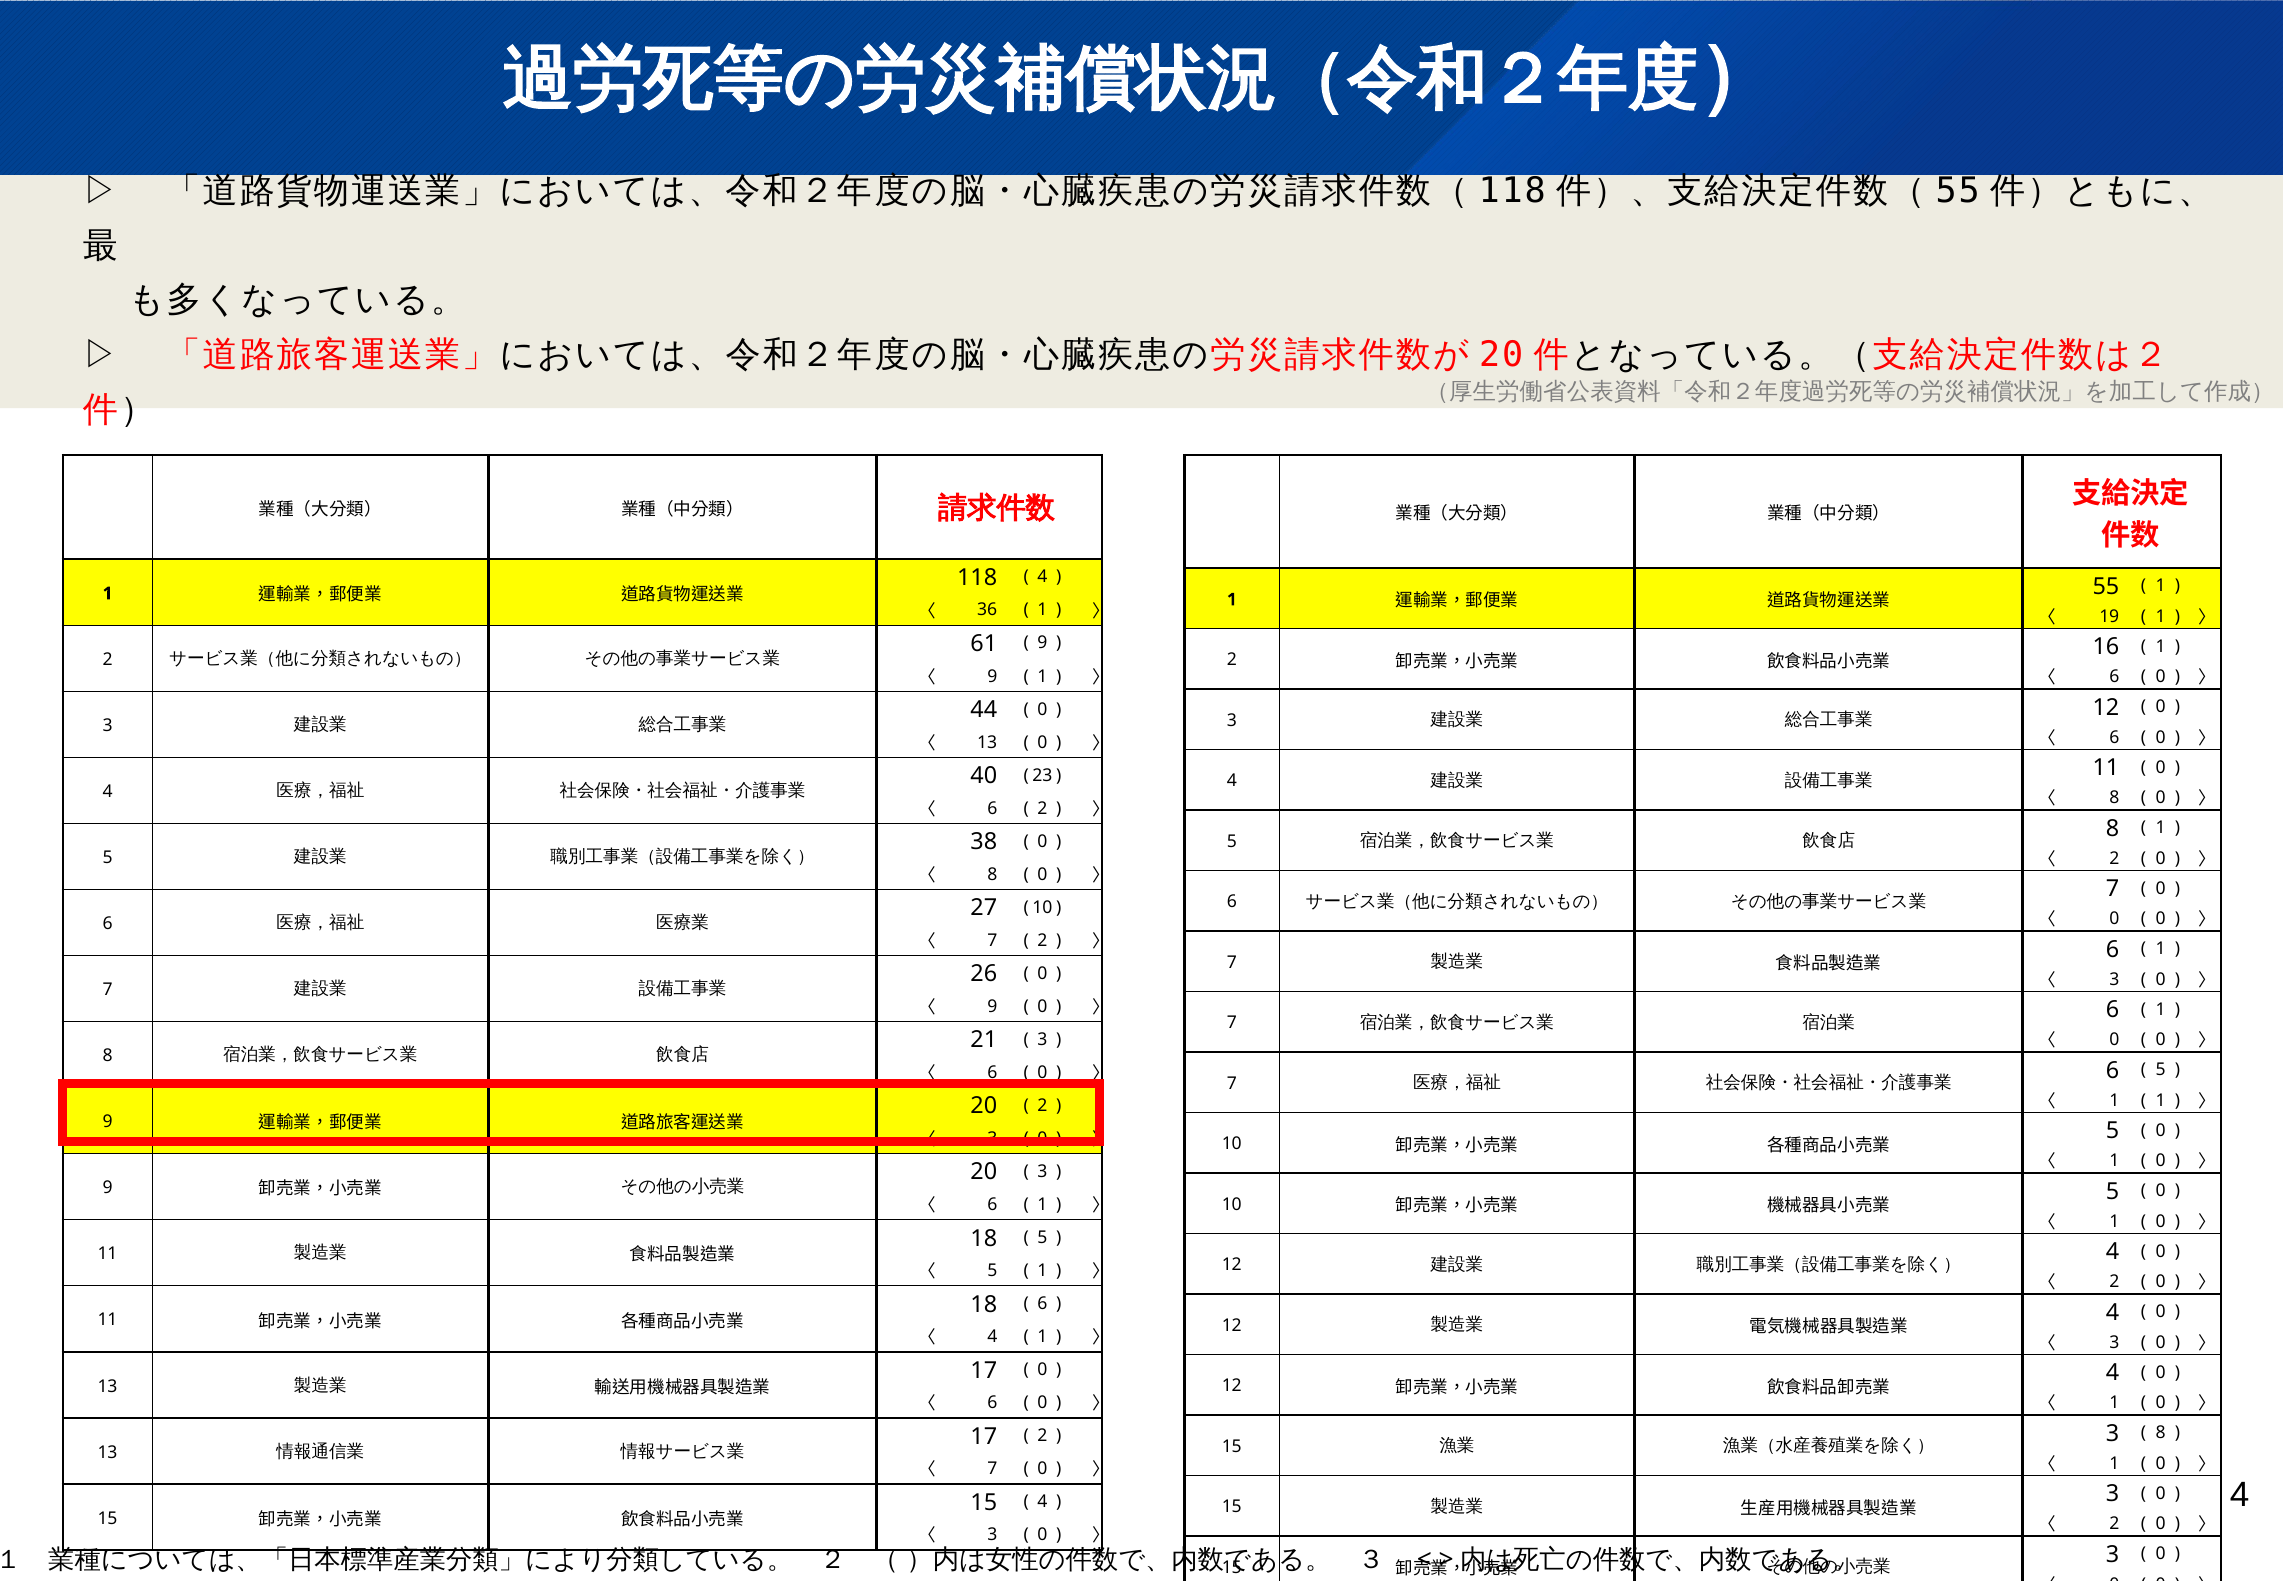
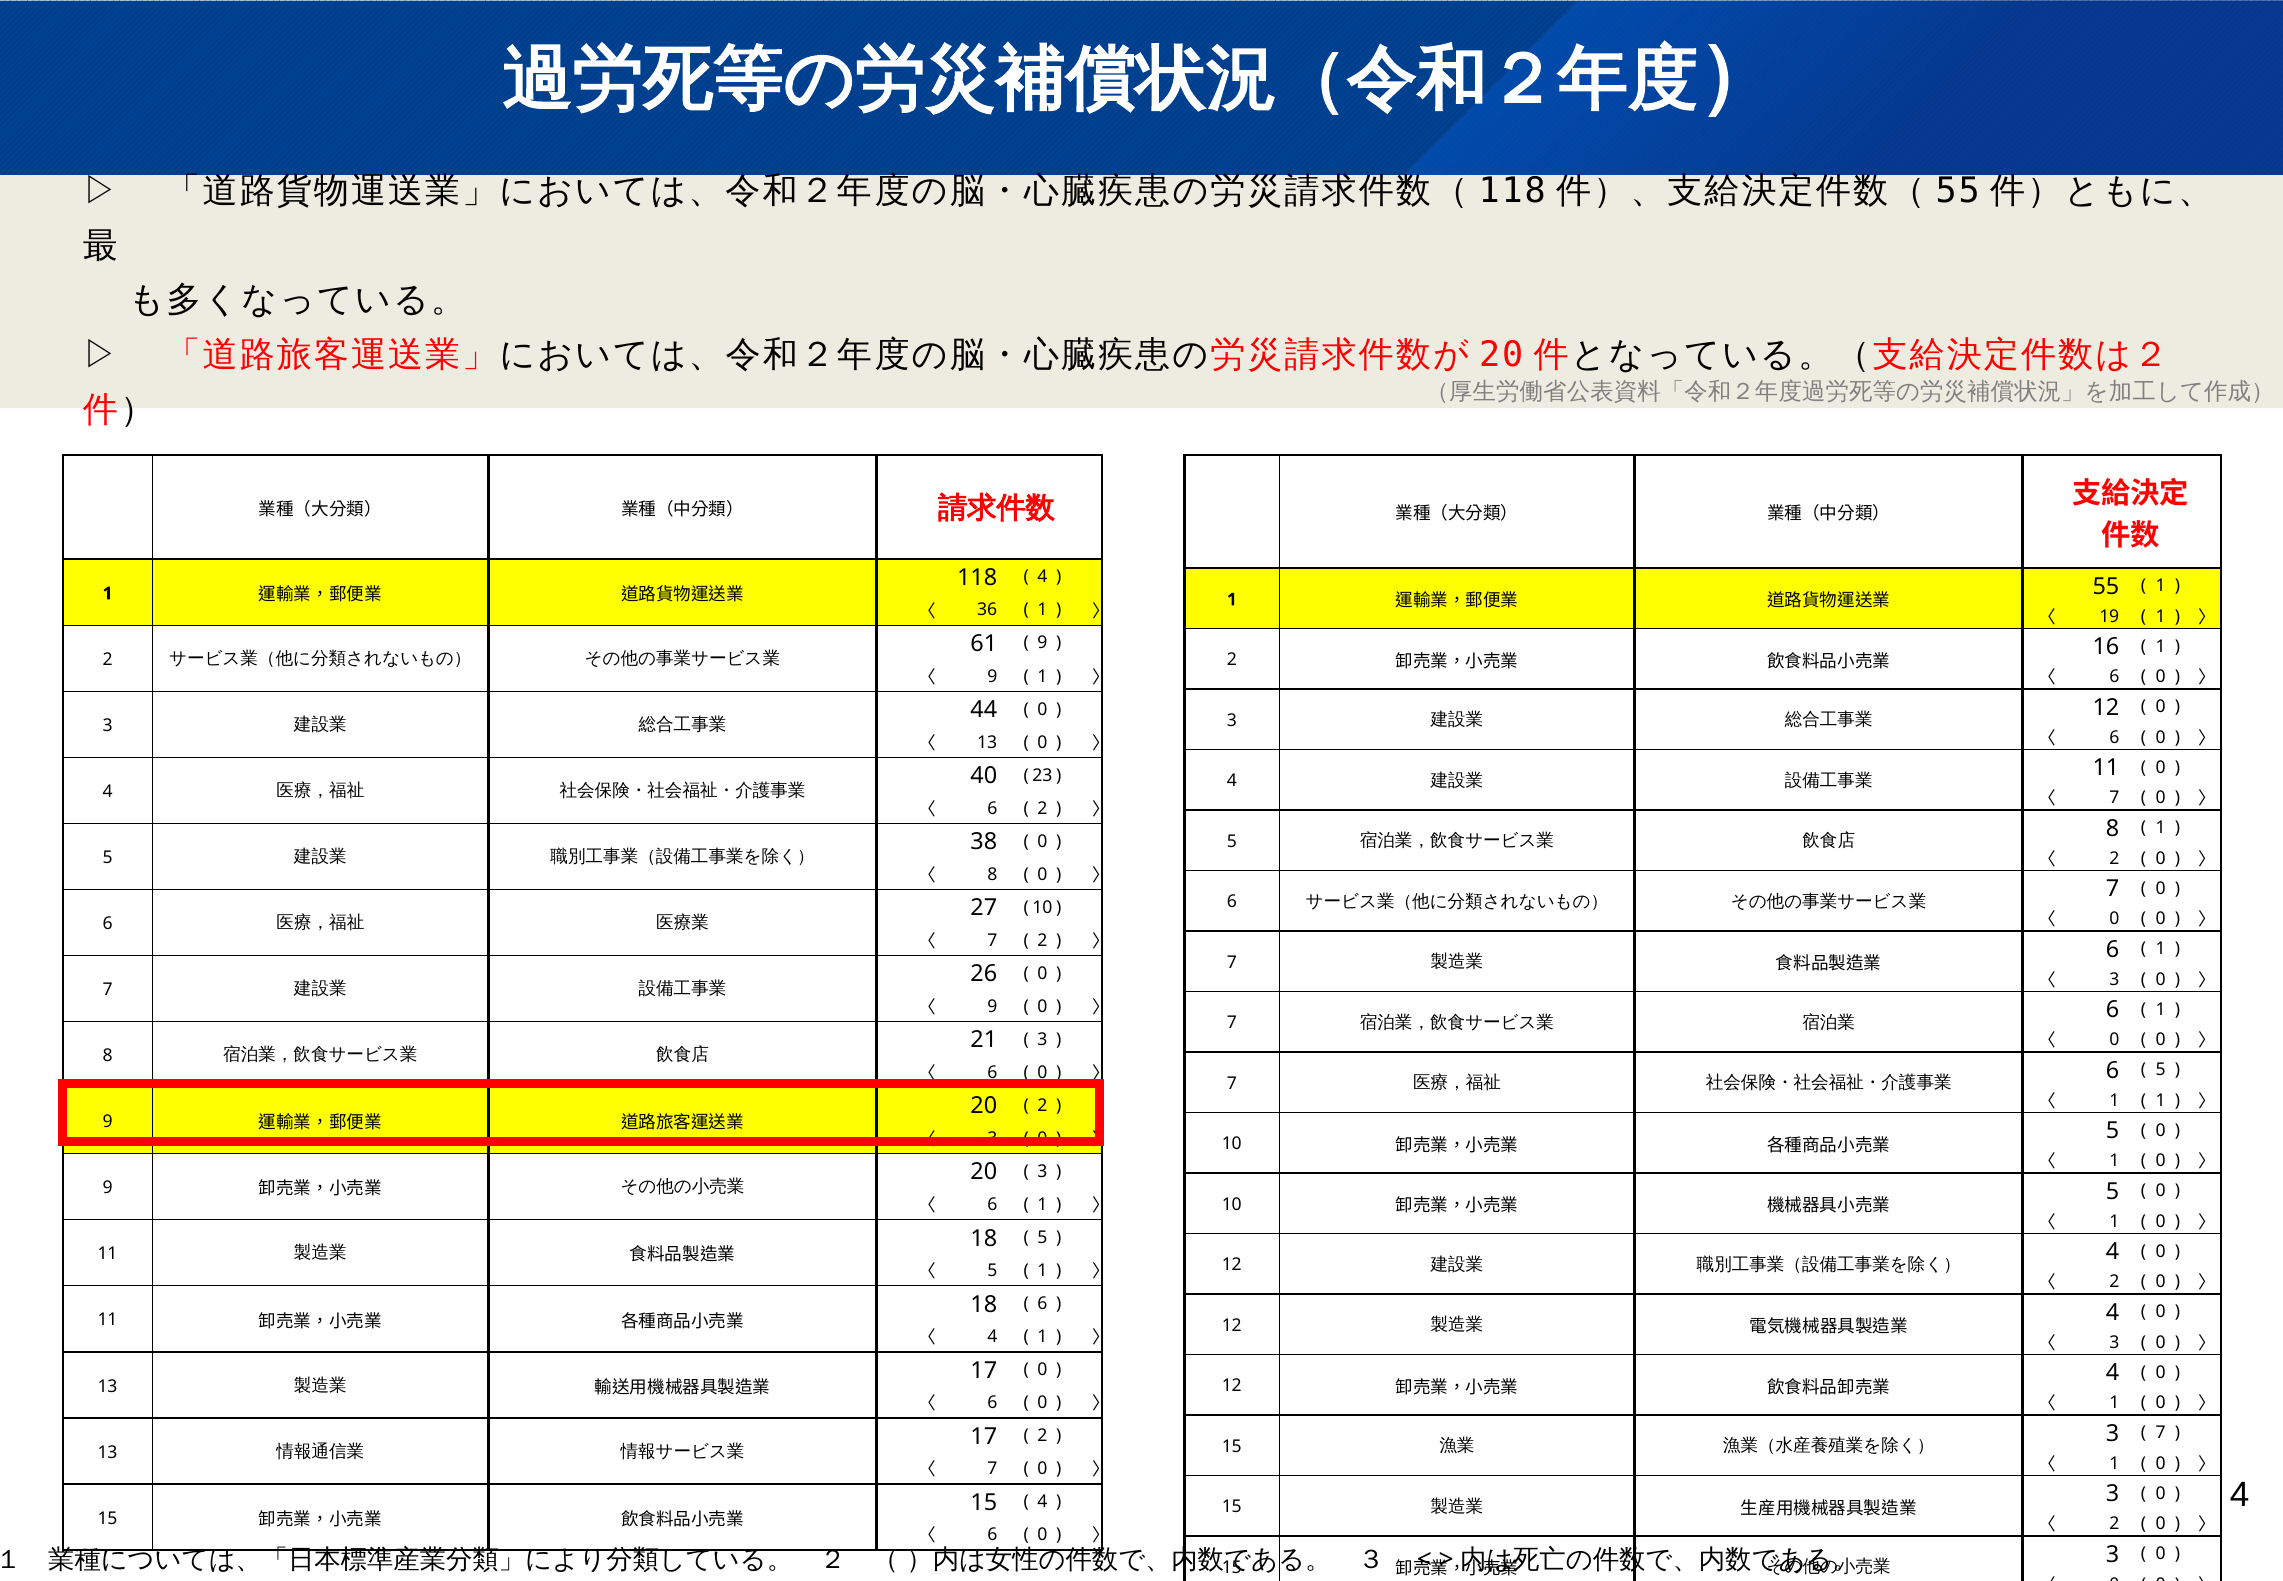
8: 8 -> 7 (2114, 798)
8: 8 -> 7 (2161, 1433)
3: 3 -> 6 (992, 1535)
